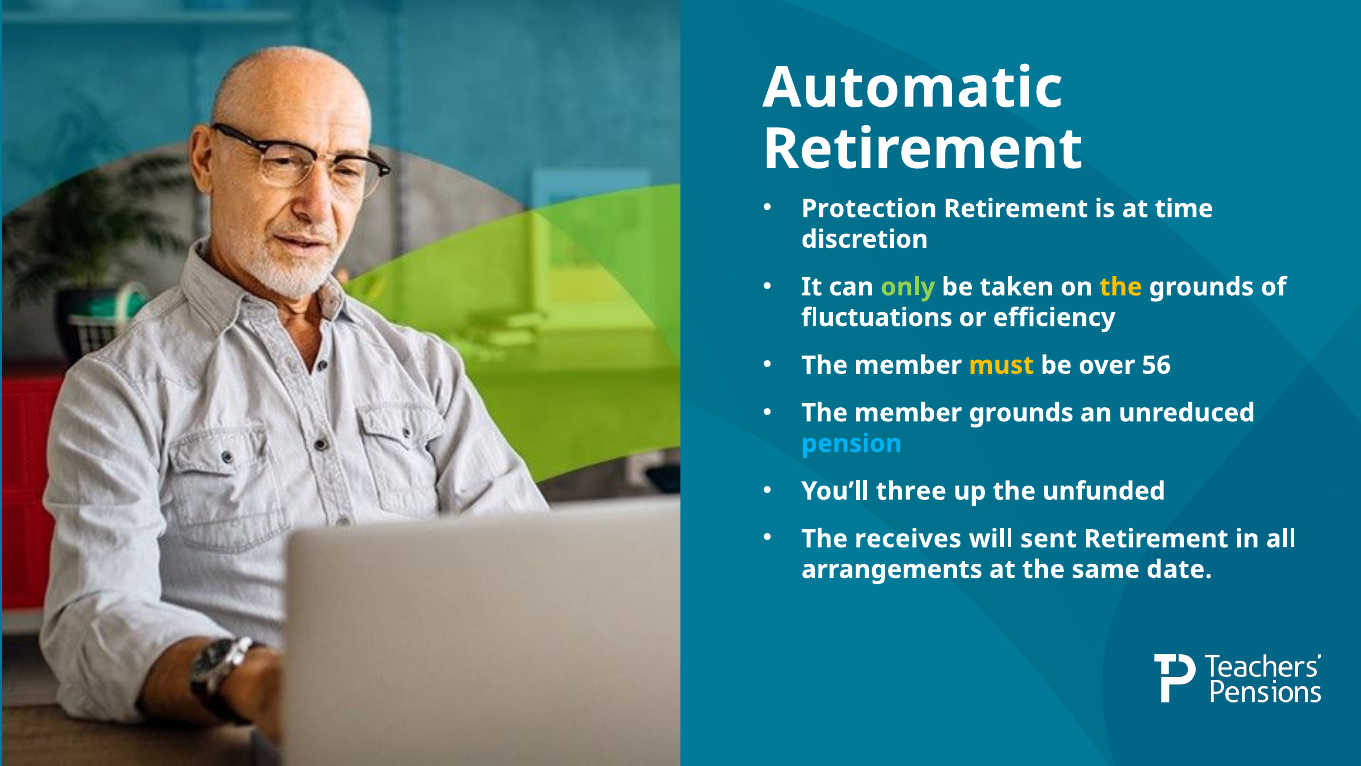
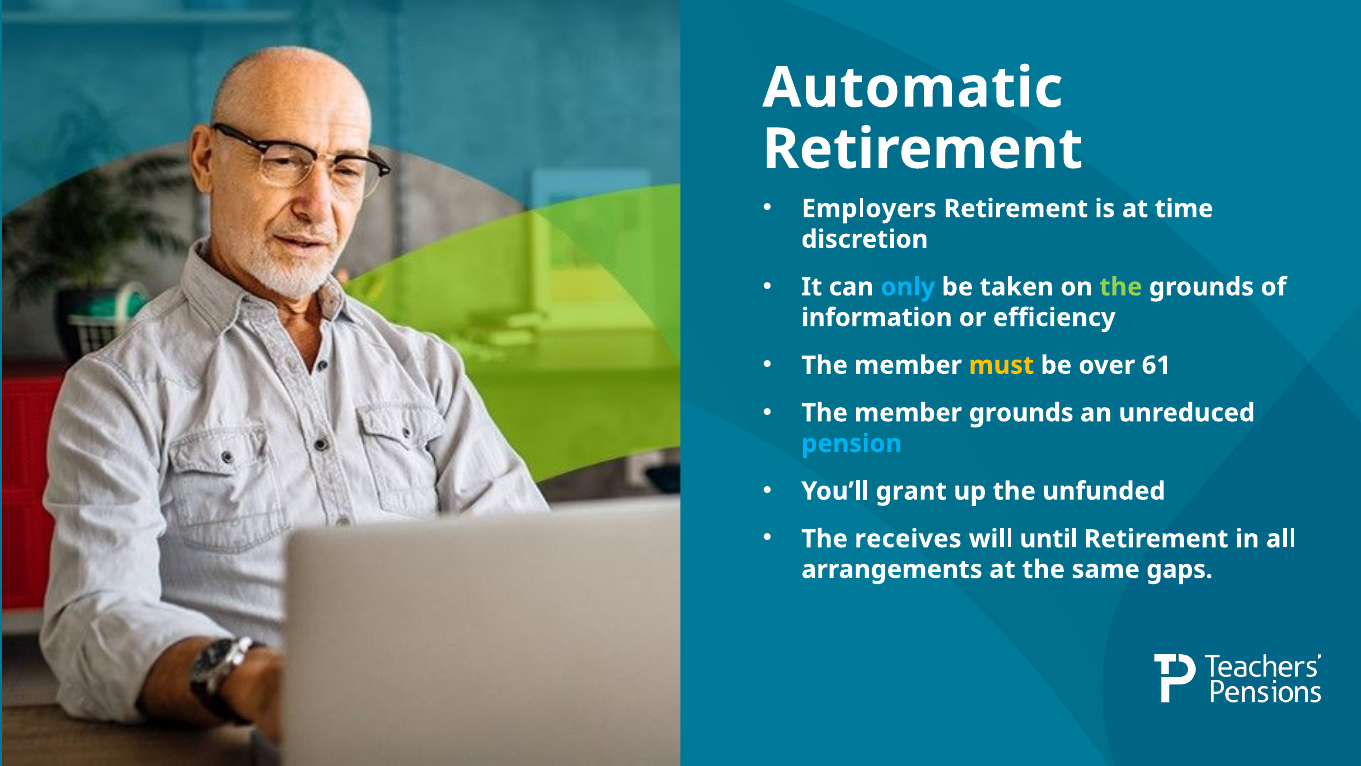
Protection: Protection -> Employers (869, 209)
only colour: light green -> light blue (908, 287)
the colour: yellow -> light green (1121, 287)
fluctuations: fluctuations -> information (877, 317)
56: 56 -> 61 (1156, 365)
three: three -> grant (911, 491)
sent: sent -> until (1049, 539)
date: date -> gaps (1180, 569)
